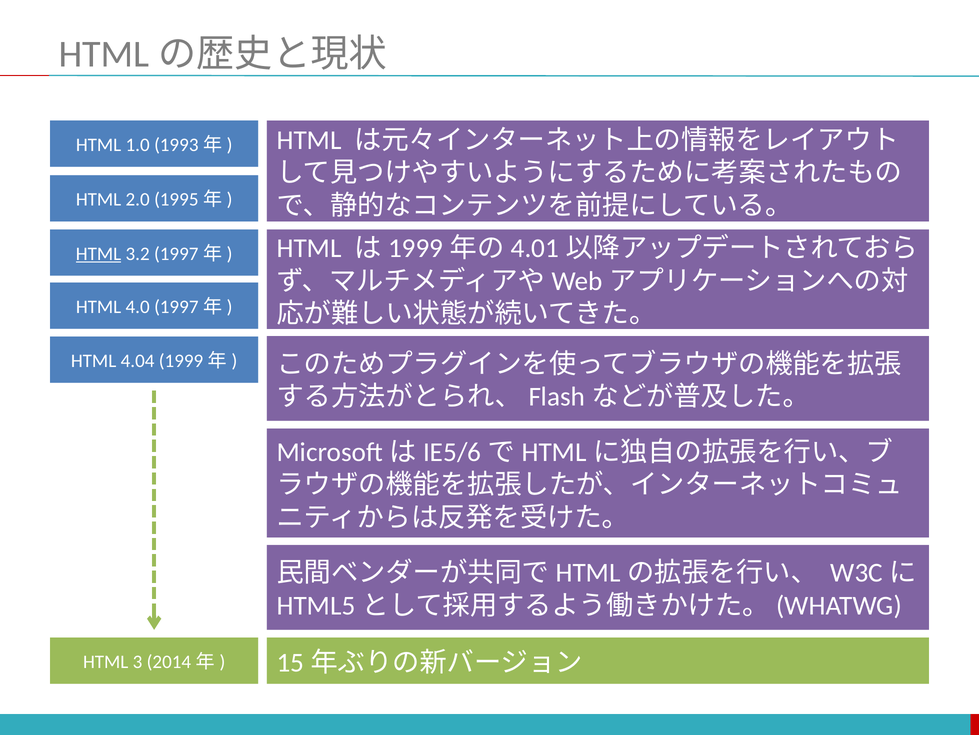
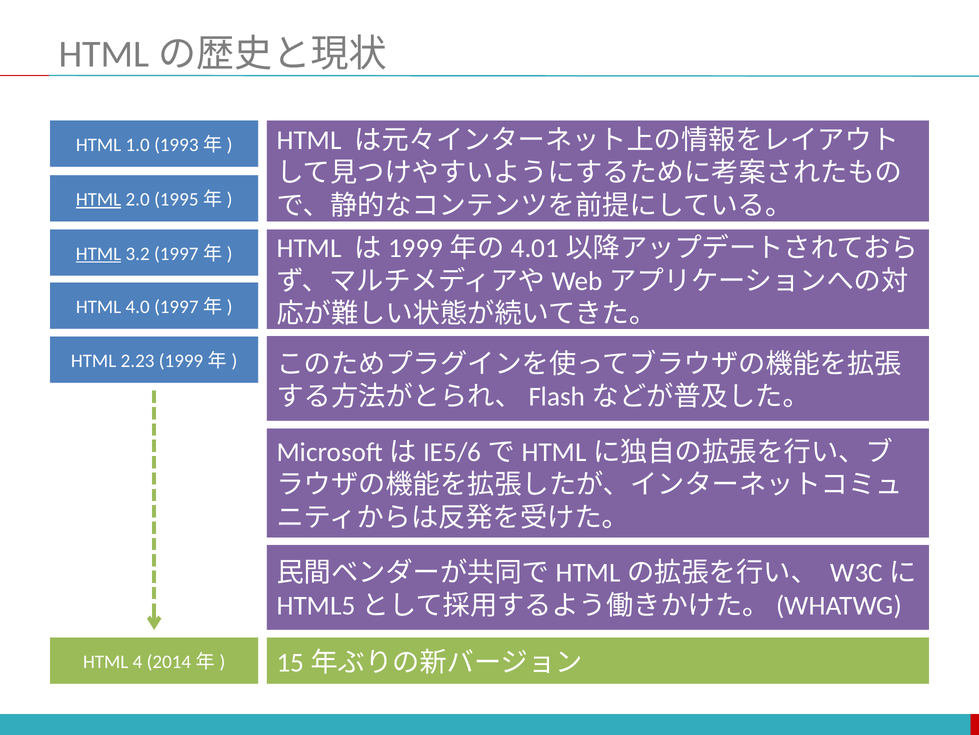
HTML underline: none -> present (99, 199)
4.04: 4.04 -> 2.23 (138, 361)
3: 3 -> 4 (138, 661)
